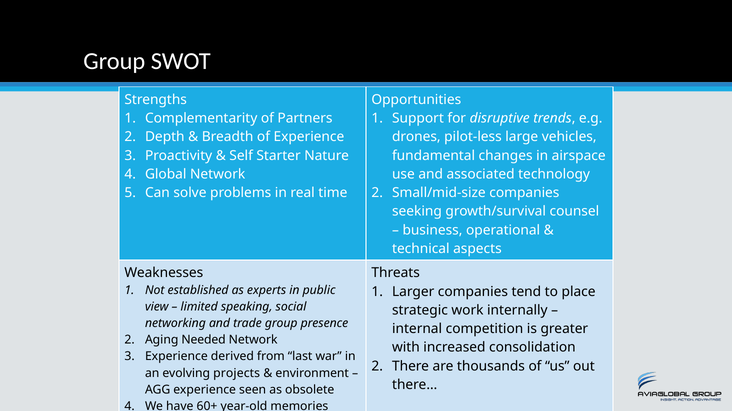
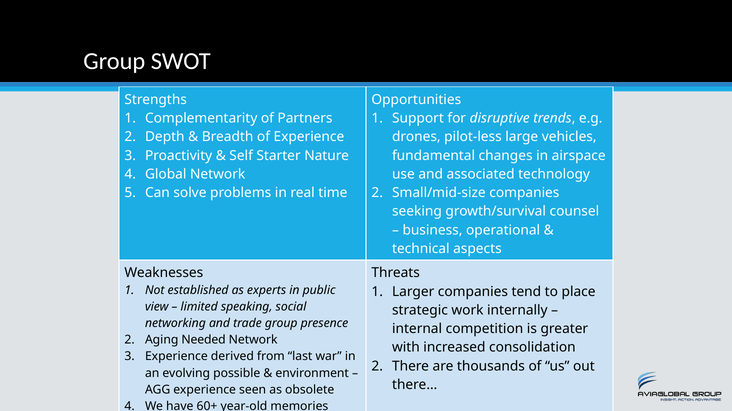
projects: projects -> possible (237, 374)
